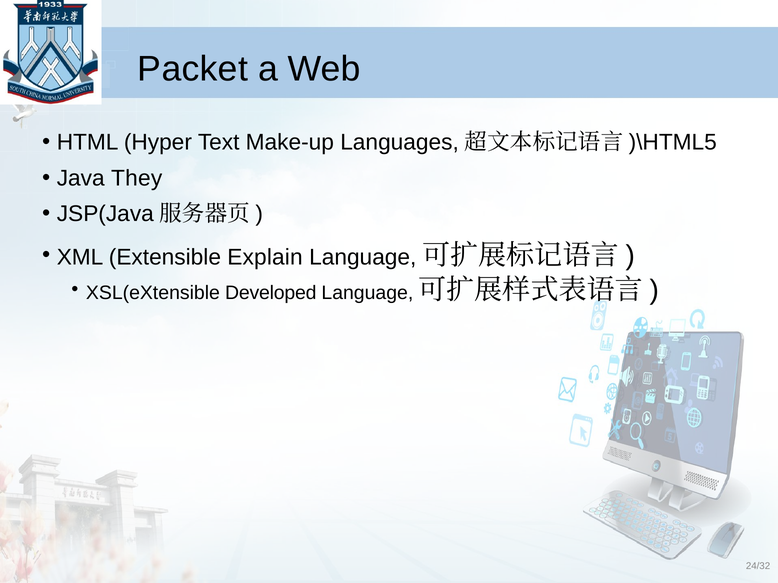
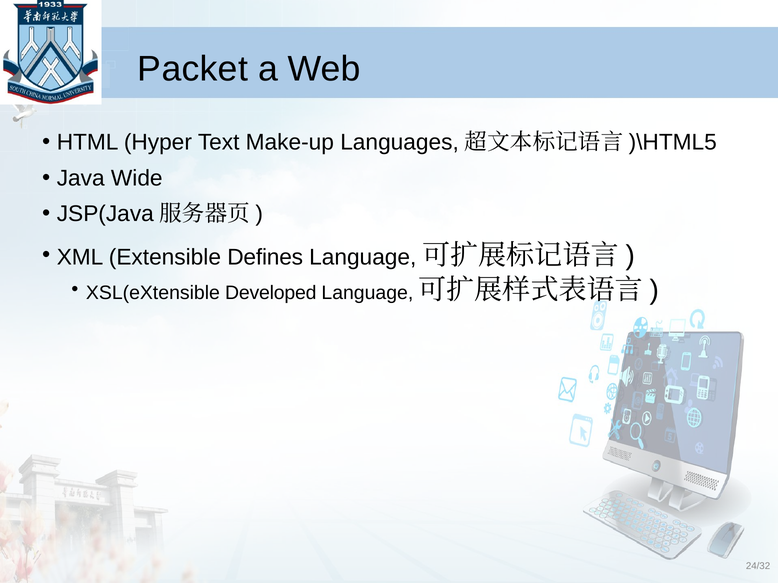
They: They -> Wide (137, 178)
Explain: Explain -> Defines (265, 257)
